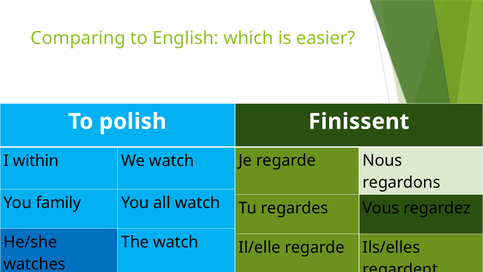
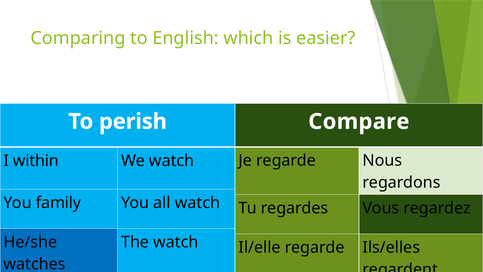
polish: polish -> perish (133, 121)
Finissent: Finissent -> Compare (359, 121)
